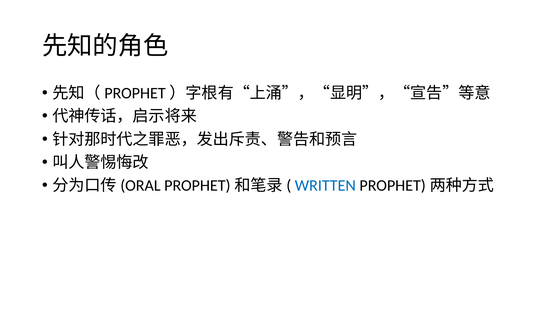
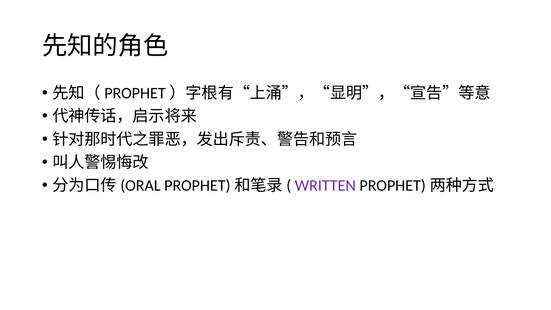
WRITTEN colour: blue -> purple (325, 186)
